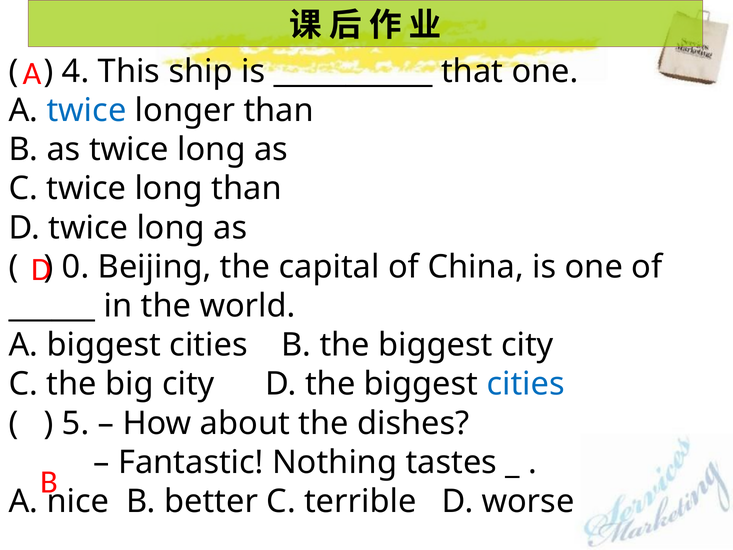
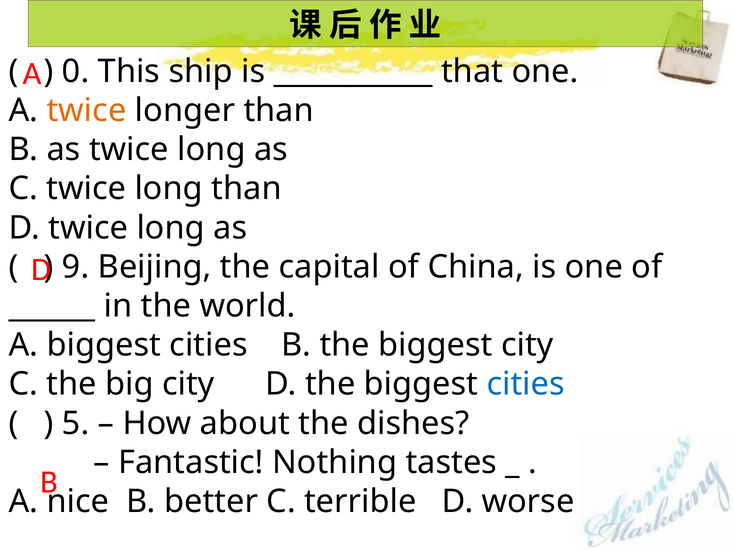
4: 4 -> 0 (76, 71)
twice colour: blue -> orange (87, 110)
0: 0 -> 9 (76, 267)
